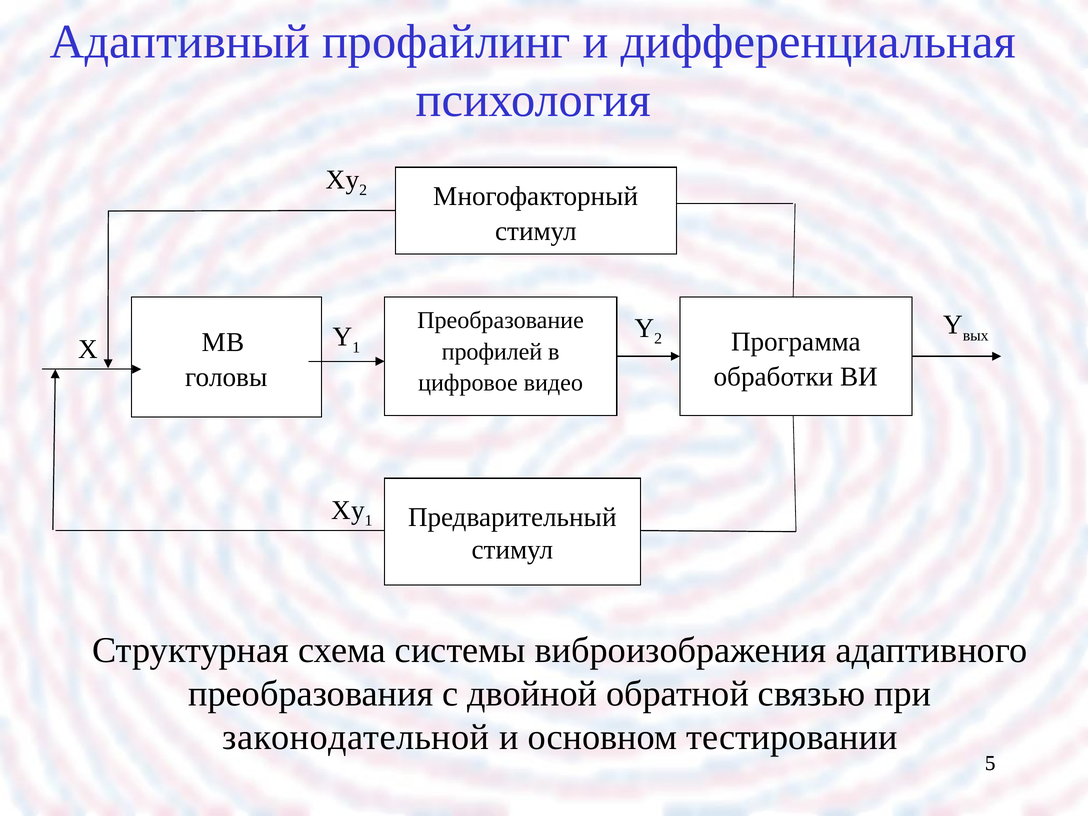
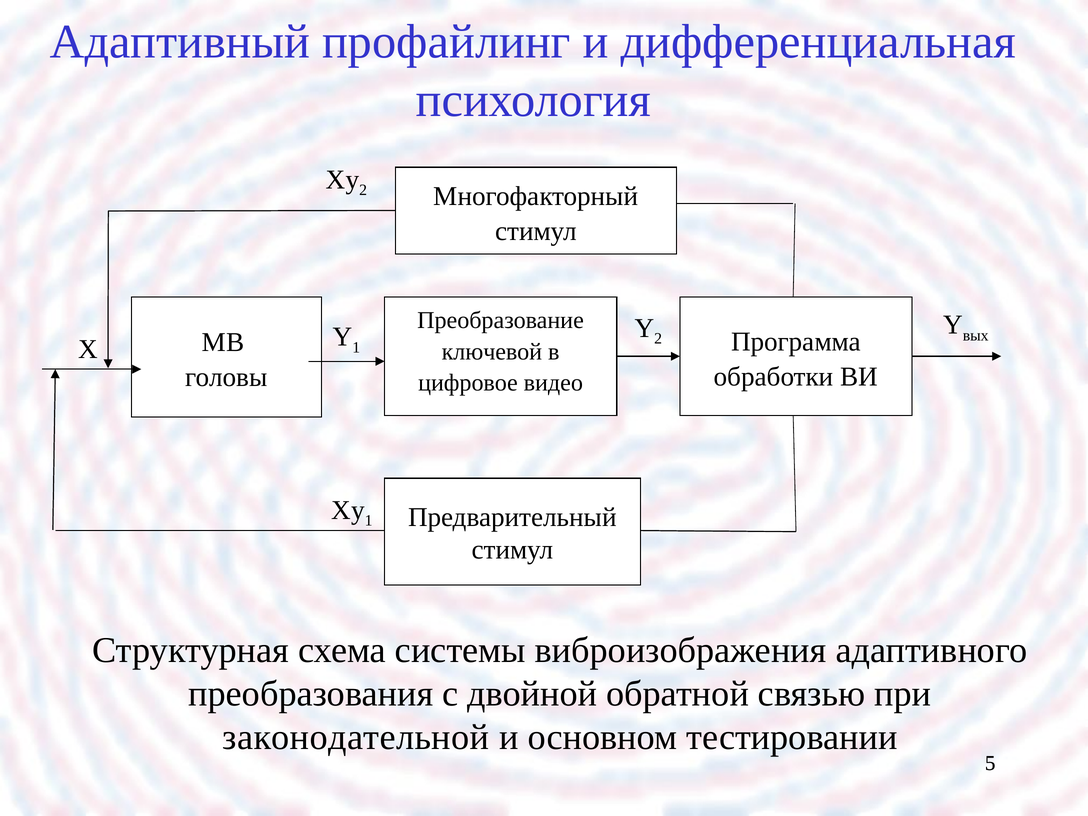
профилей: профилей -> ключевой (492, 352)
